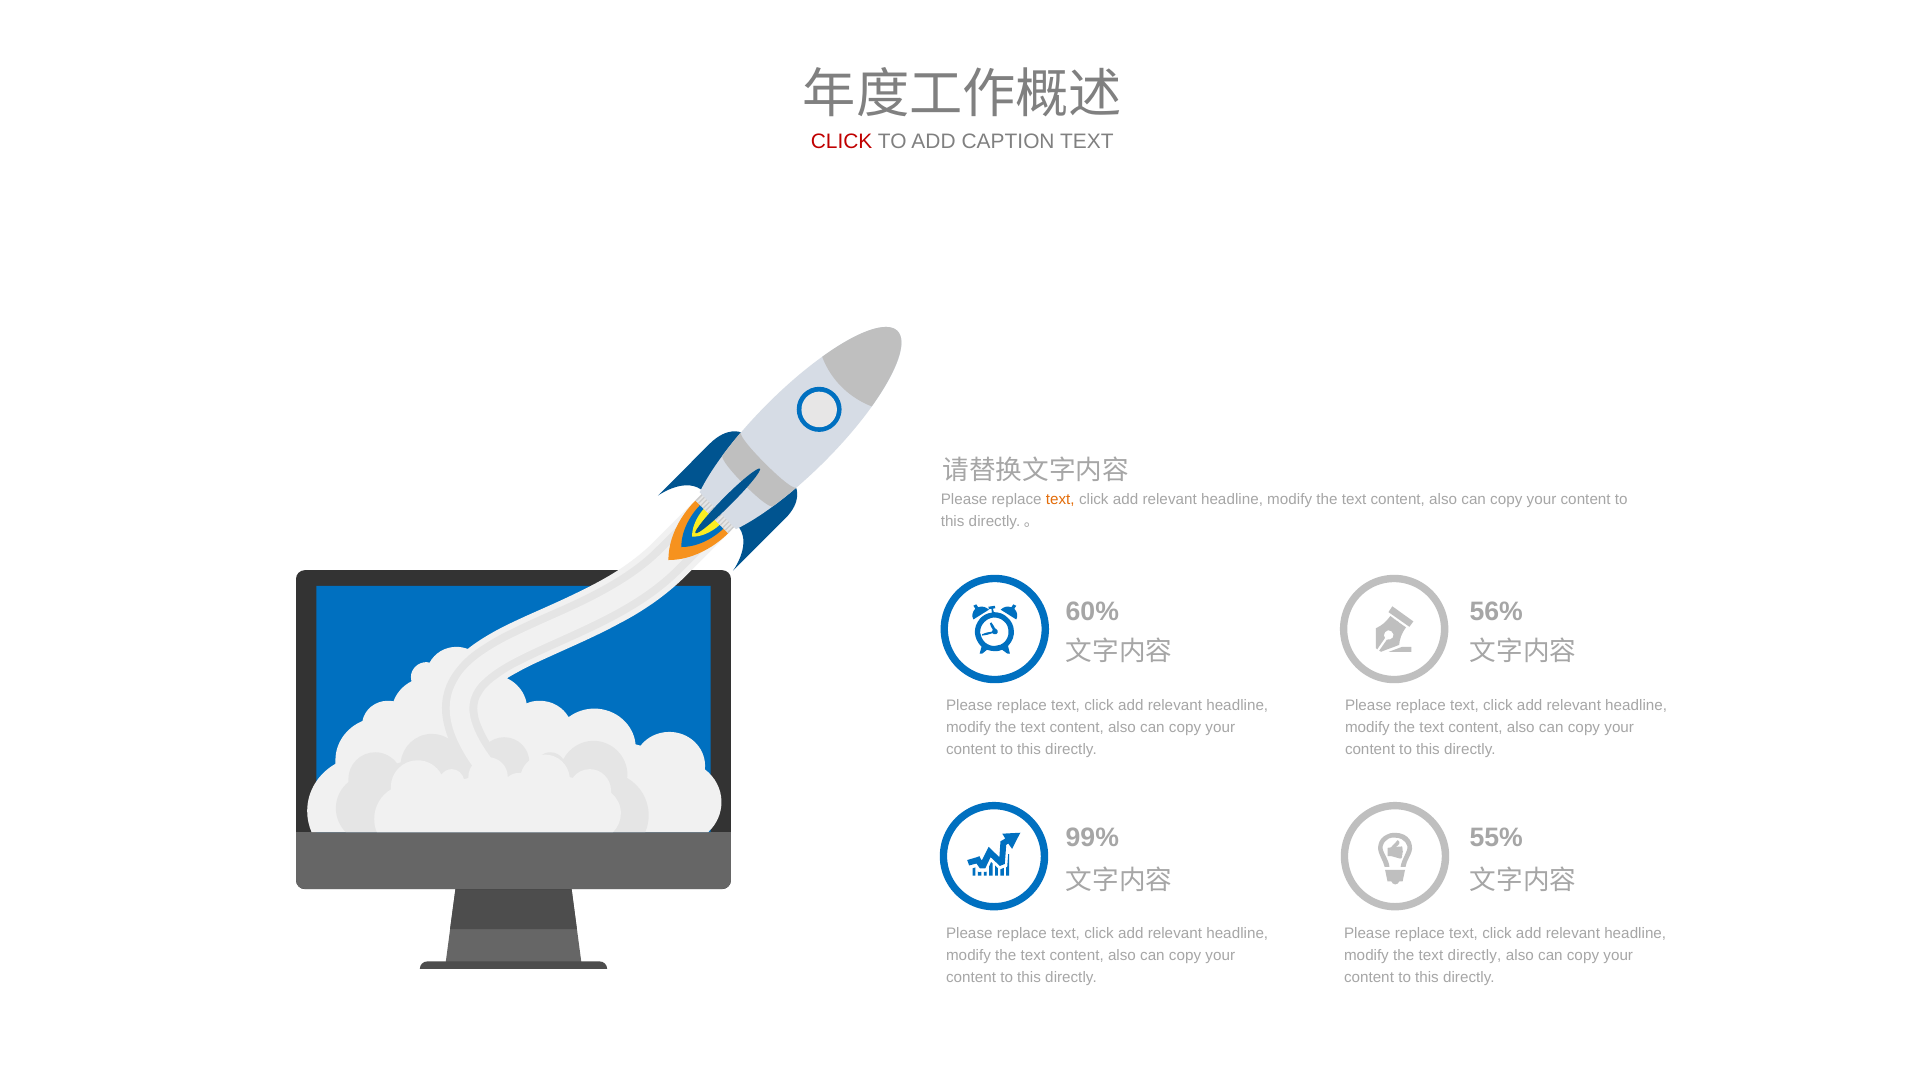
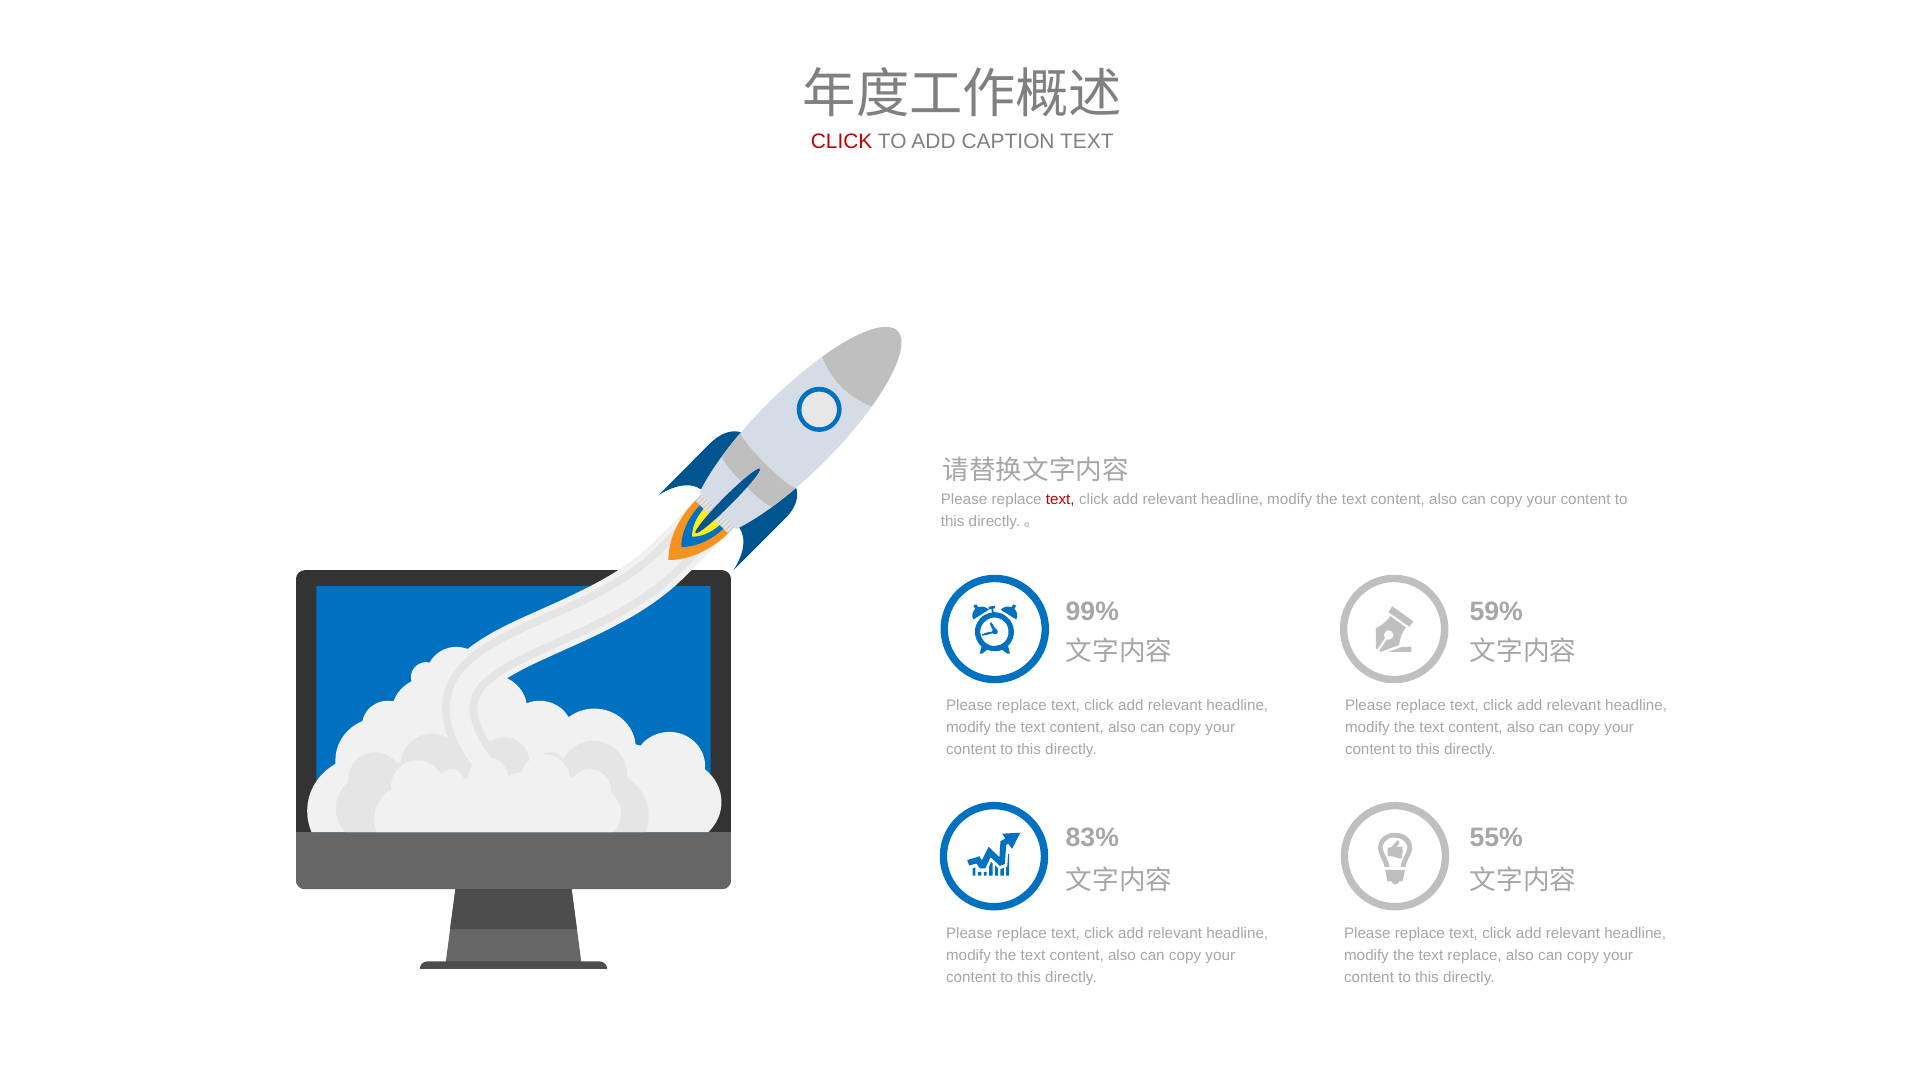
text colour: orange -> red (1060, 499)
60%: 60% -> 99% (1092, 611)
56%: 56% -> 59% (1496, 611)
99%: 99% -> 83% (1092, 837)
text directly: directly -> replace (1475, 955)
